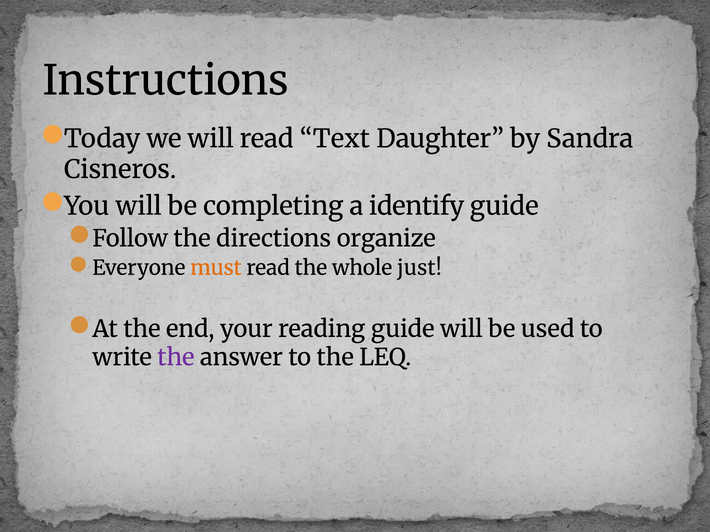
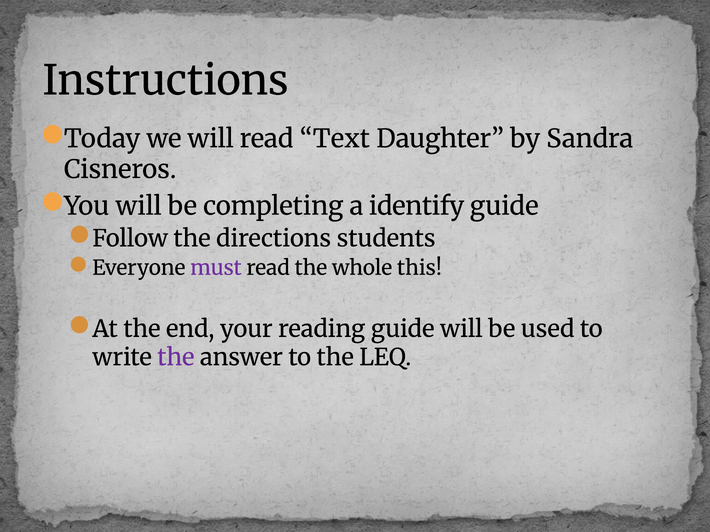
organize: organize -> students (386, 239)
must colour: orange -> purple (216, 268)
just: just -> this (419, 268)
